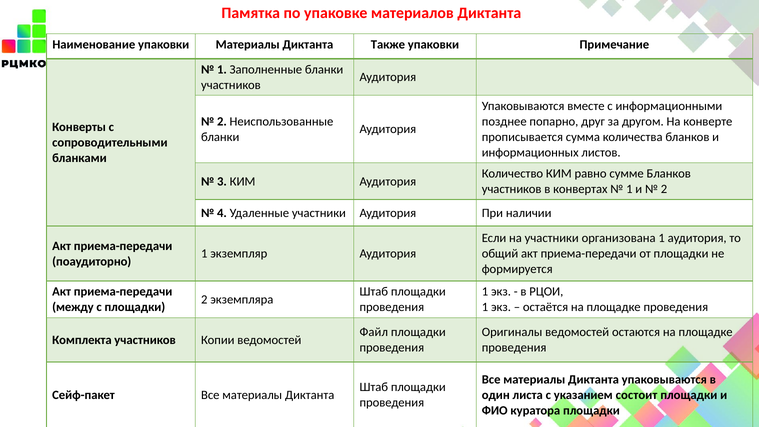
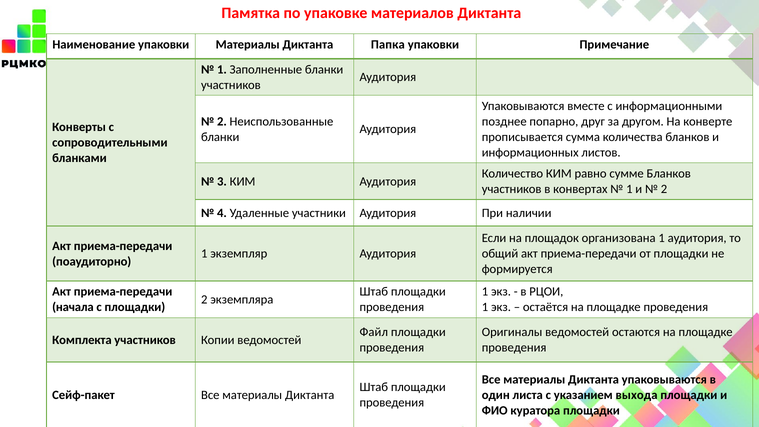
Также: Также -> Папка (388, 45)
на участники: участники -> площадок (552, 238)
между: между -> начала (73, 307)
состоит: состоит -> выхода (637, 395)
